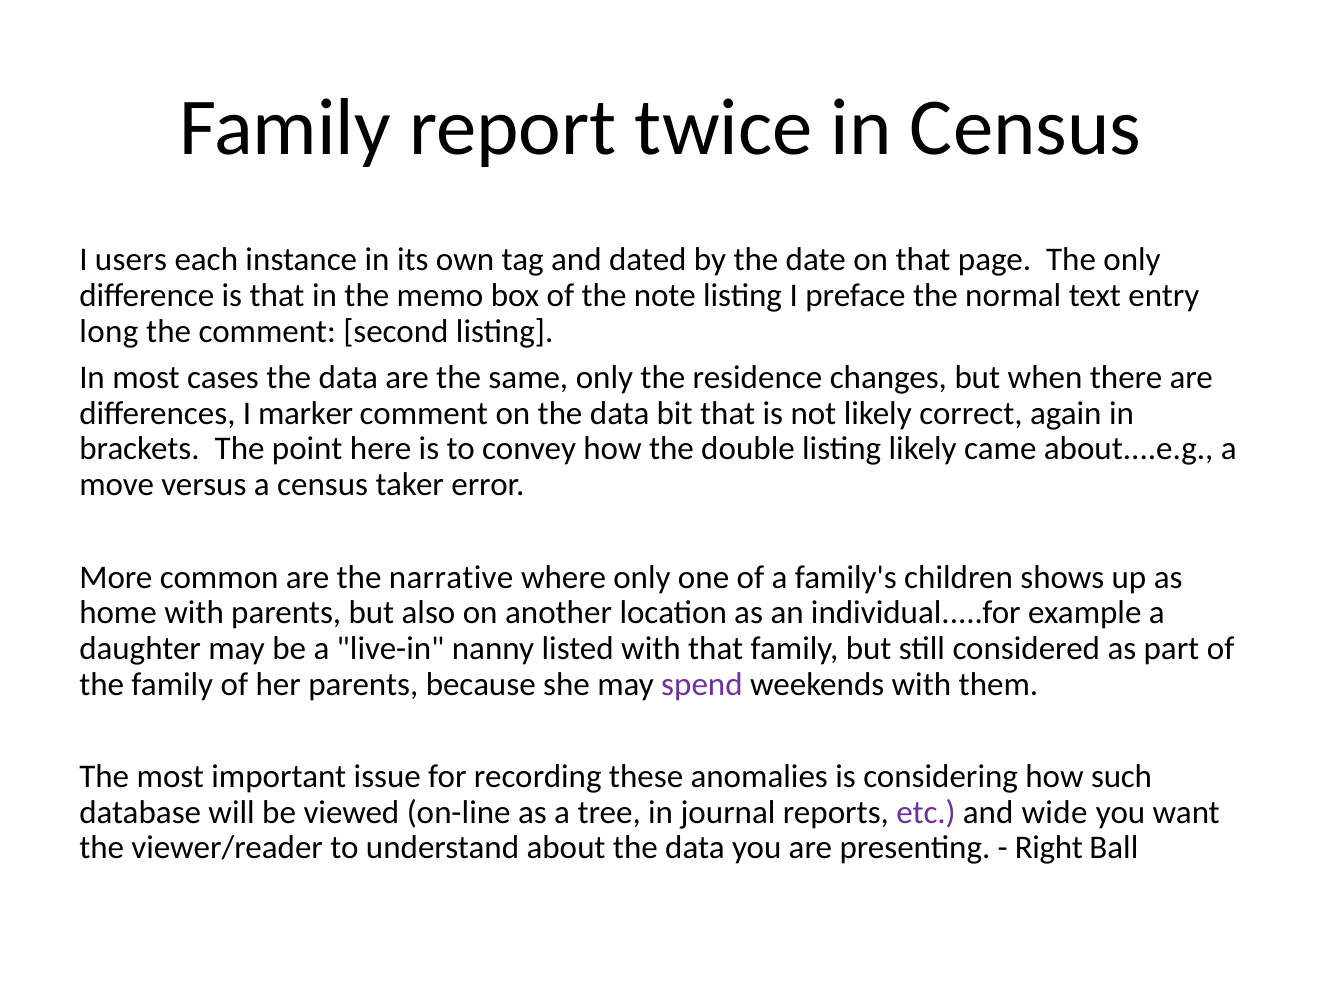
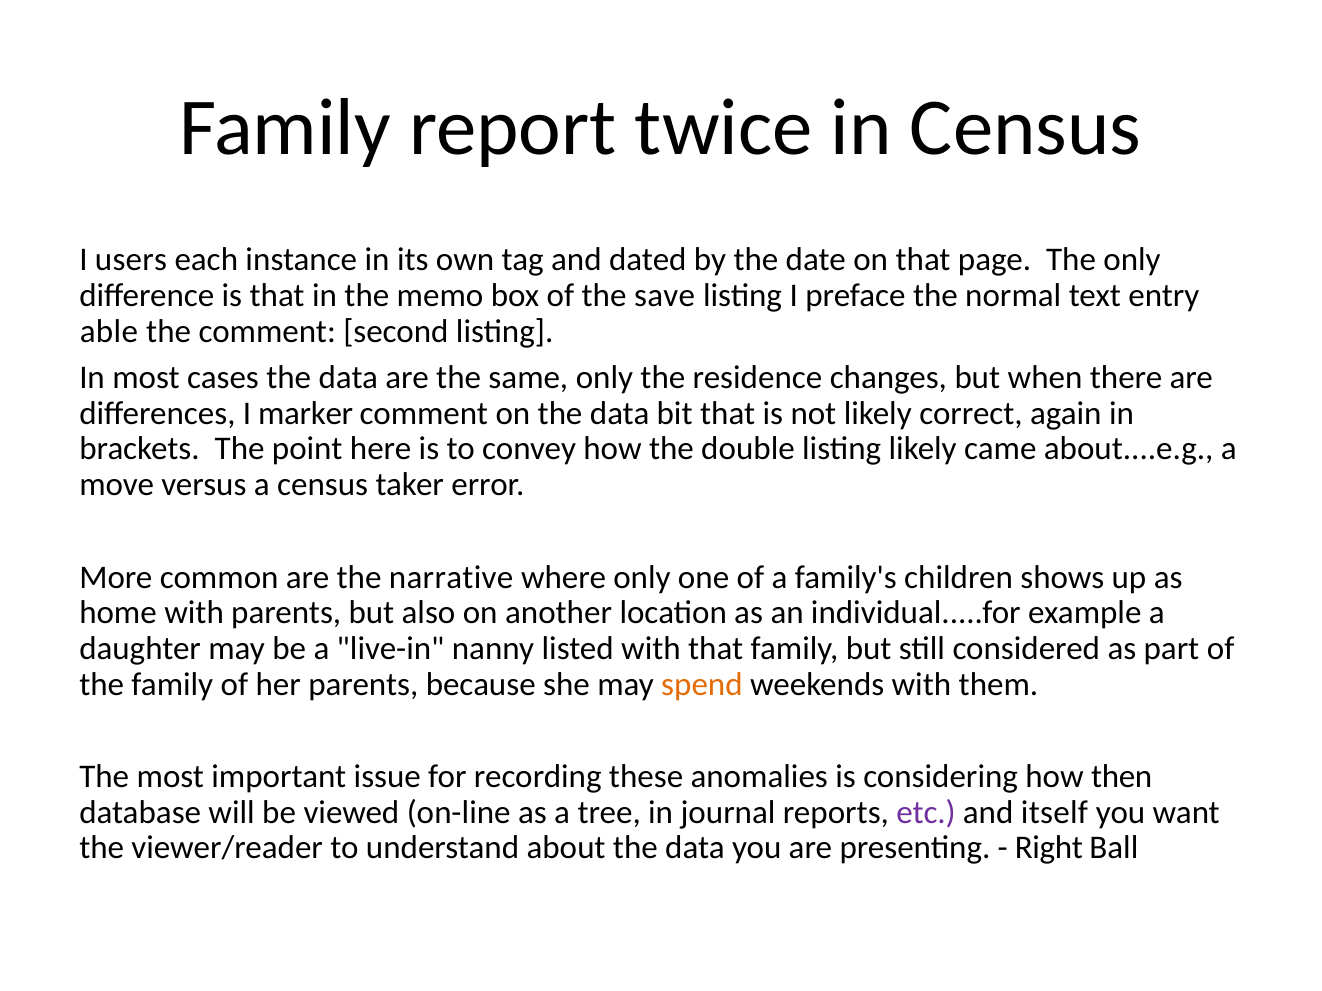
note: note -> save (665, 296)
long: long -> able (109, 332)
spend colour: purple -> orange (702, 685)
such: such -> then (1122, 777)
wide: wide -> itself (1055, 813)
